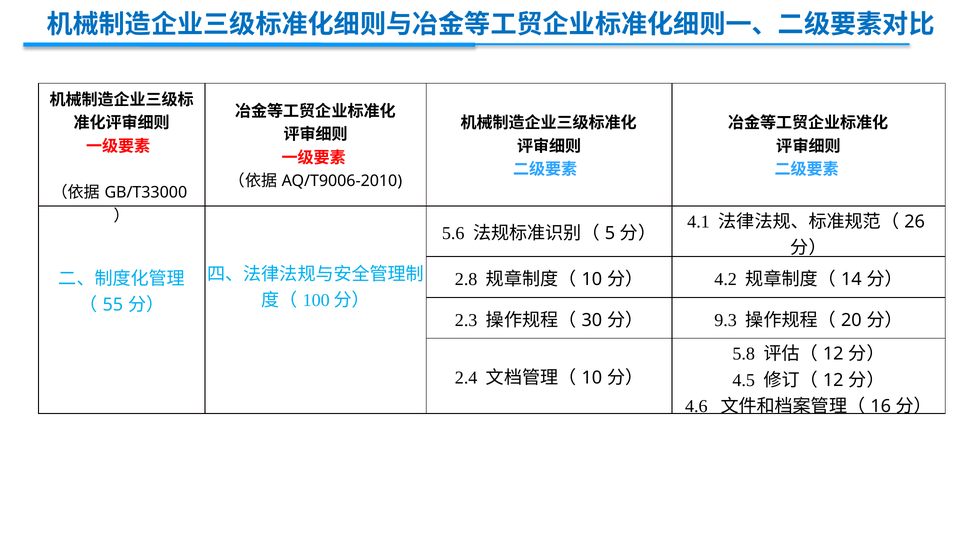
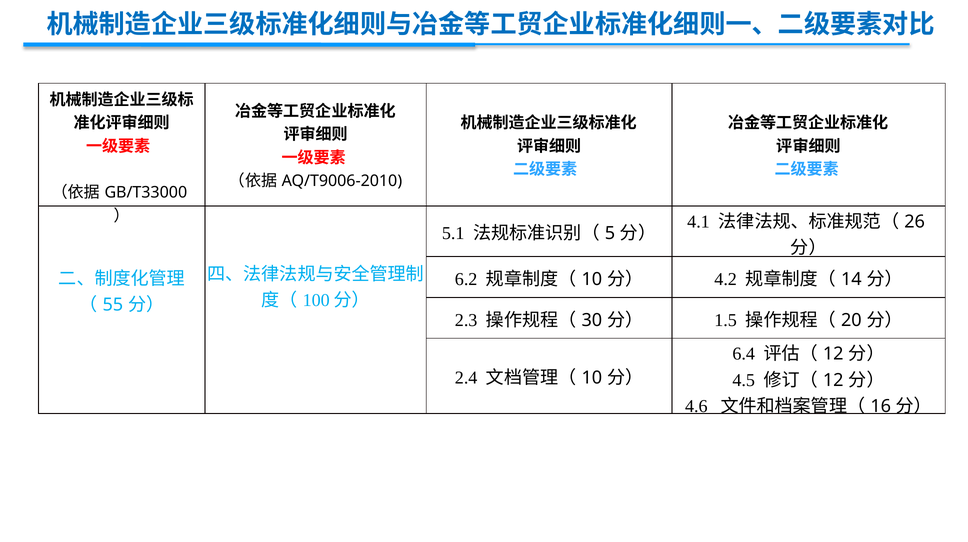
5.6: 5.6 -> 5.1 (453, 234)
2.8: 2.8 -> 6.2 (466, 279)
9.3: 9.3 -> 1.5 (726, 320)
5.8: 5.8 -> 6.4 (744, 354)
